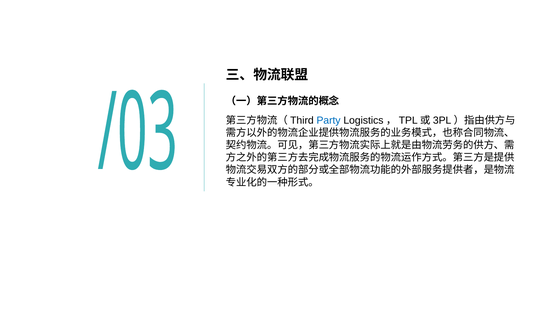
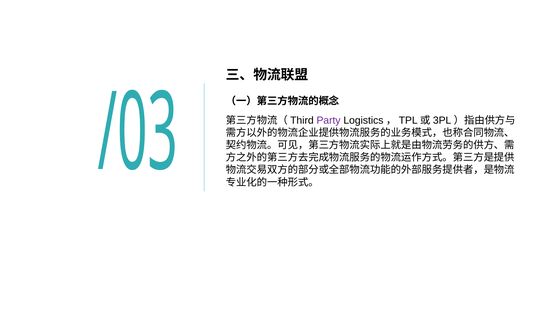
Party colour: blue -> purple (329, 121)
